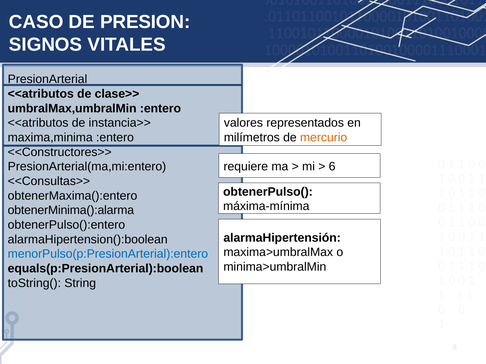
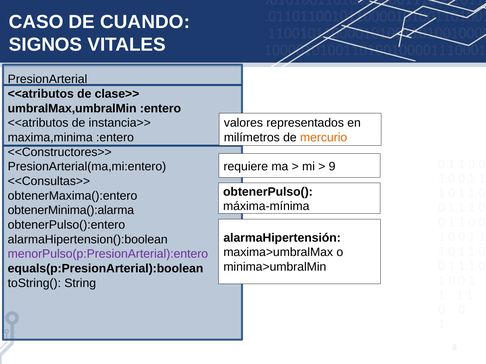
PRESION: PRESION -> CUANDO (145, 22)
6: 6 -> 9 (332, 167)
menorPulso(p:PresionArterial):entero colour: blue -> purple (108, 254)
